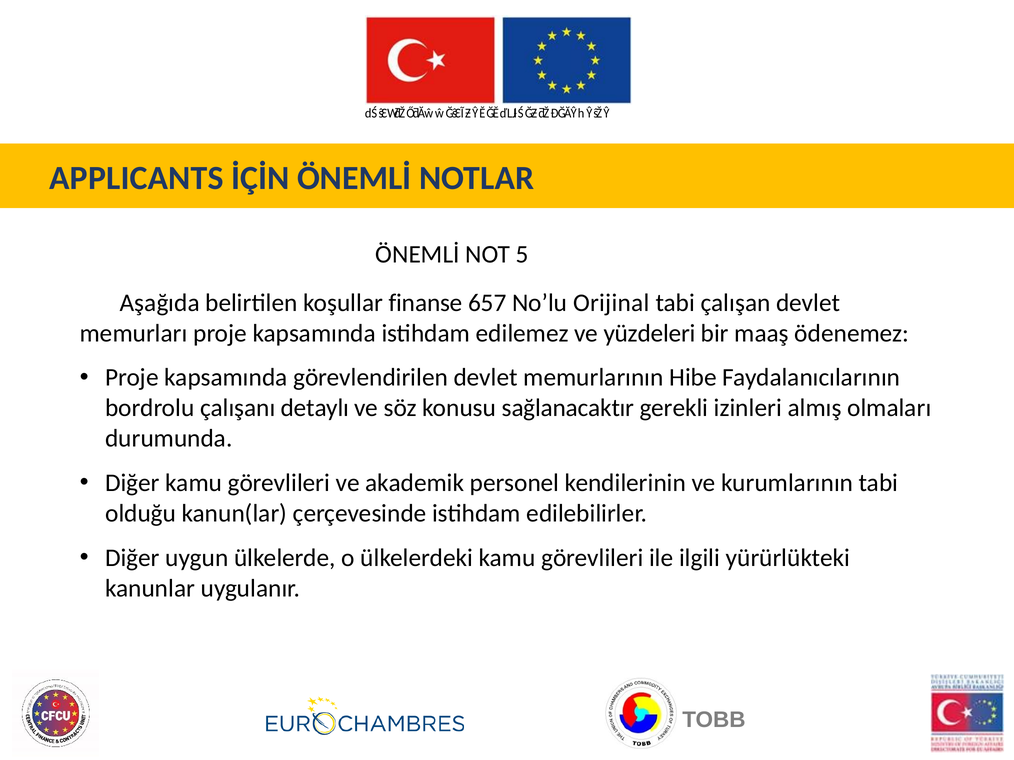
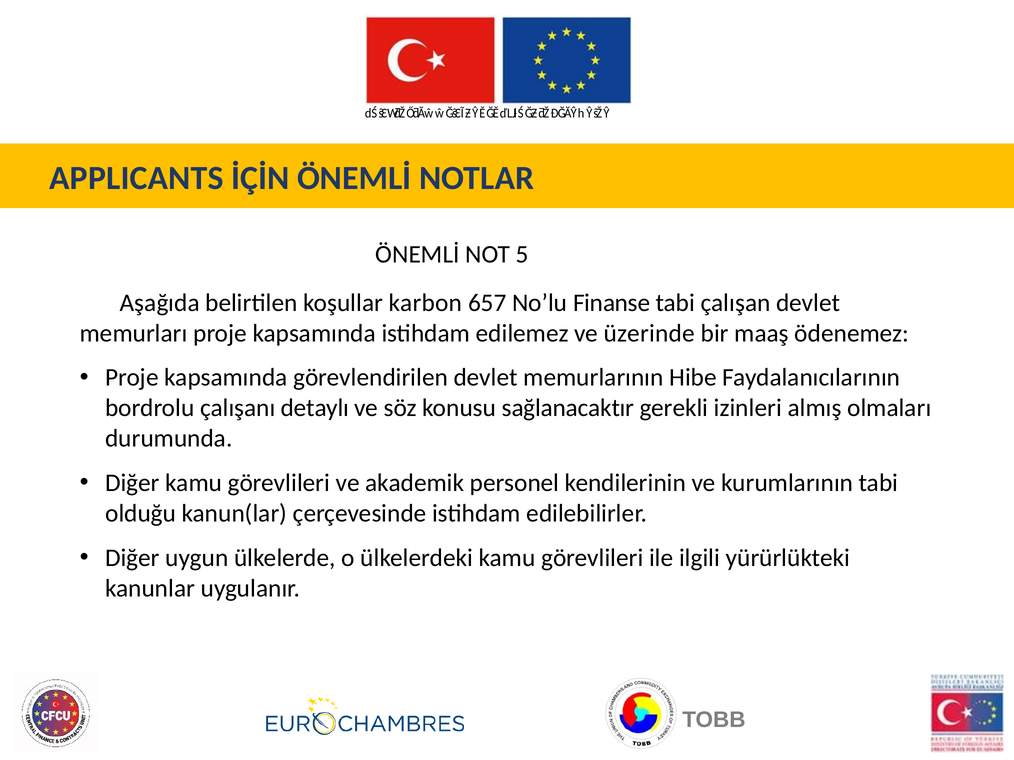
finanse: finanse -> karbon (425, 303)
Orijinal: Orijinal -> Finanse (612, 303)
yüzdeleri: yüzdeleri -> üzerinde (649, 333)
